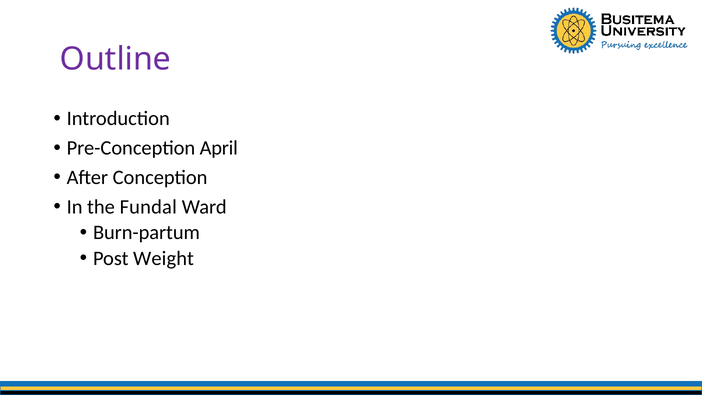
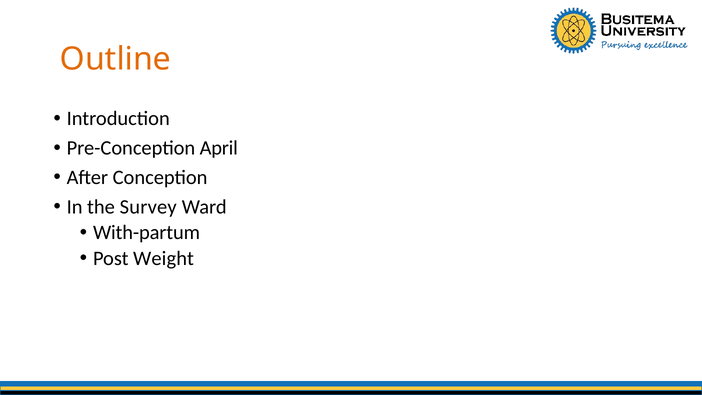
Outline colour: purple -> orange (116, 59)
Fundal: Fundal -> Survey (148, 207)
Burn-partum: Burn-partum -> With-partum (146, 233)
